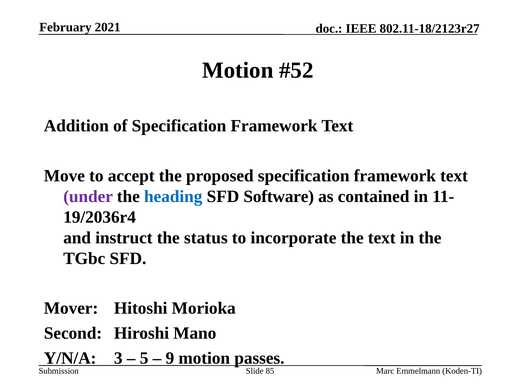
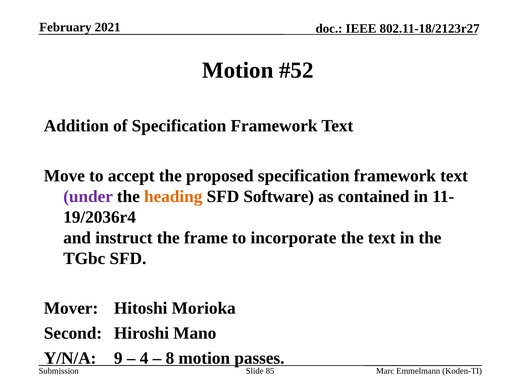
heading colour: blue -> orange (173, 196)
status: status -> frame (206, 238)
3: 3 -> 9 (118, 358)
5: 5 -> 4 (144, 358)
9: 9 -> 8 (170, 358)
